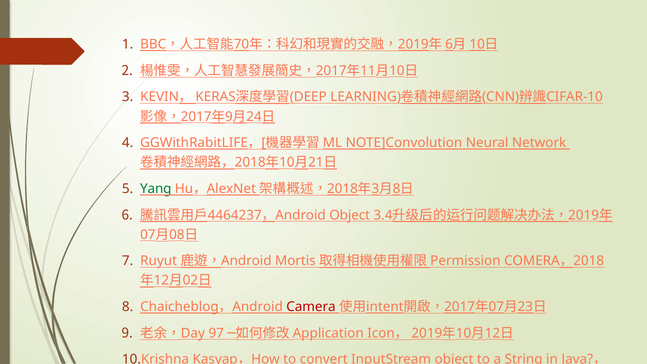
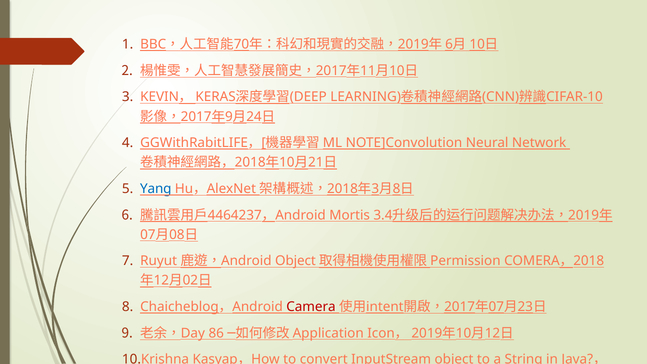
Yang colour: green -> blue (156, 189)
Object: Object -> Mortis (350, 215)
Mortis: Mortis -> Object (295, 261)
97: 97 -> 86 (216, 333)
